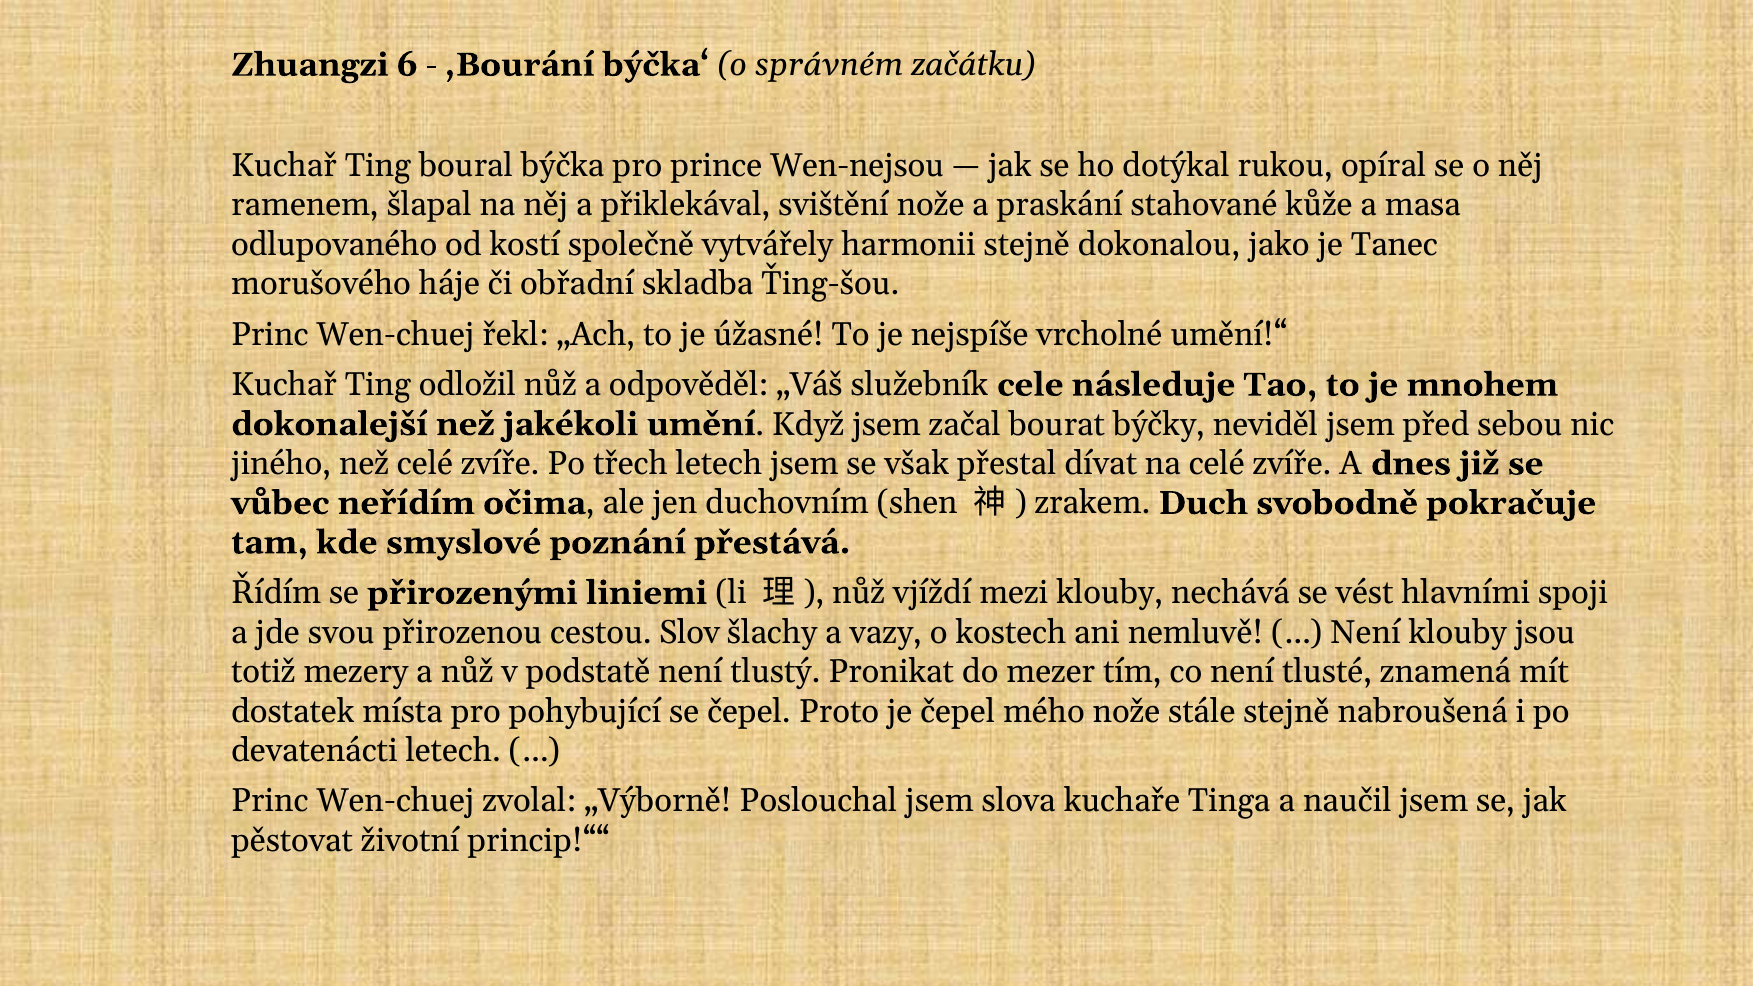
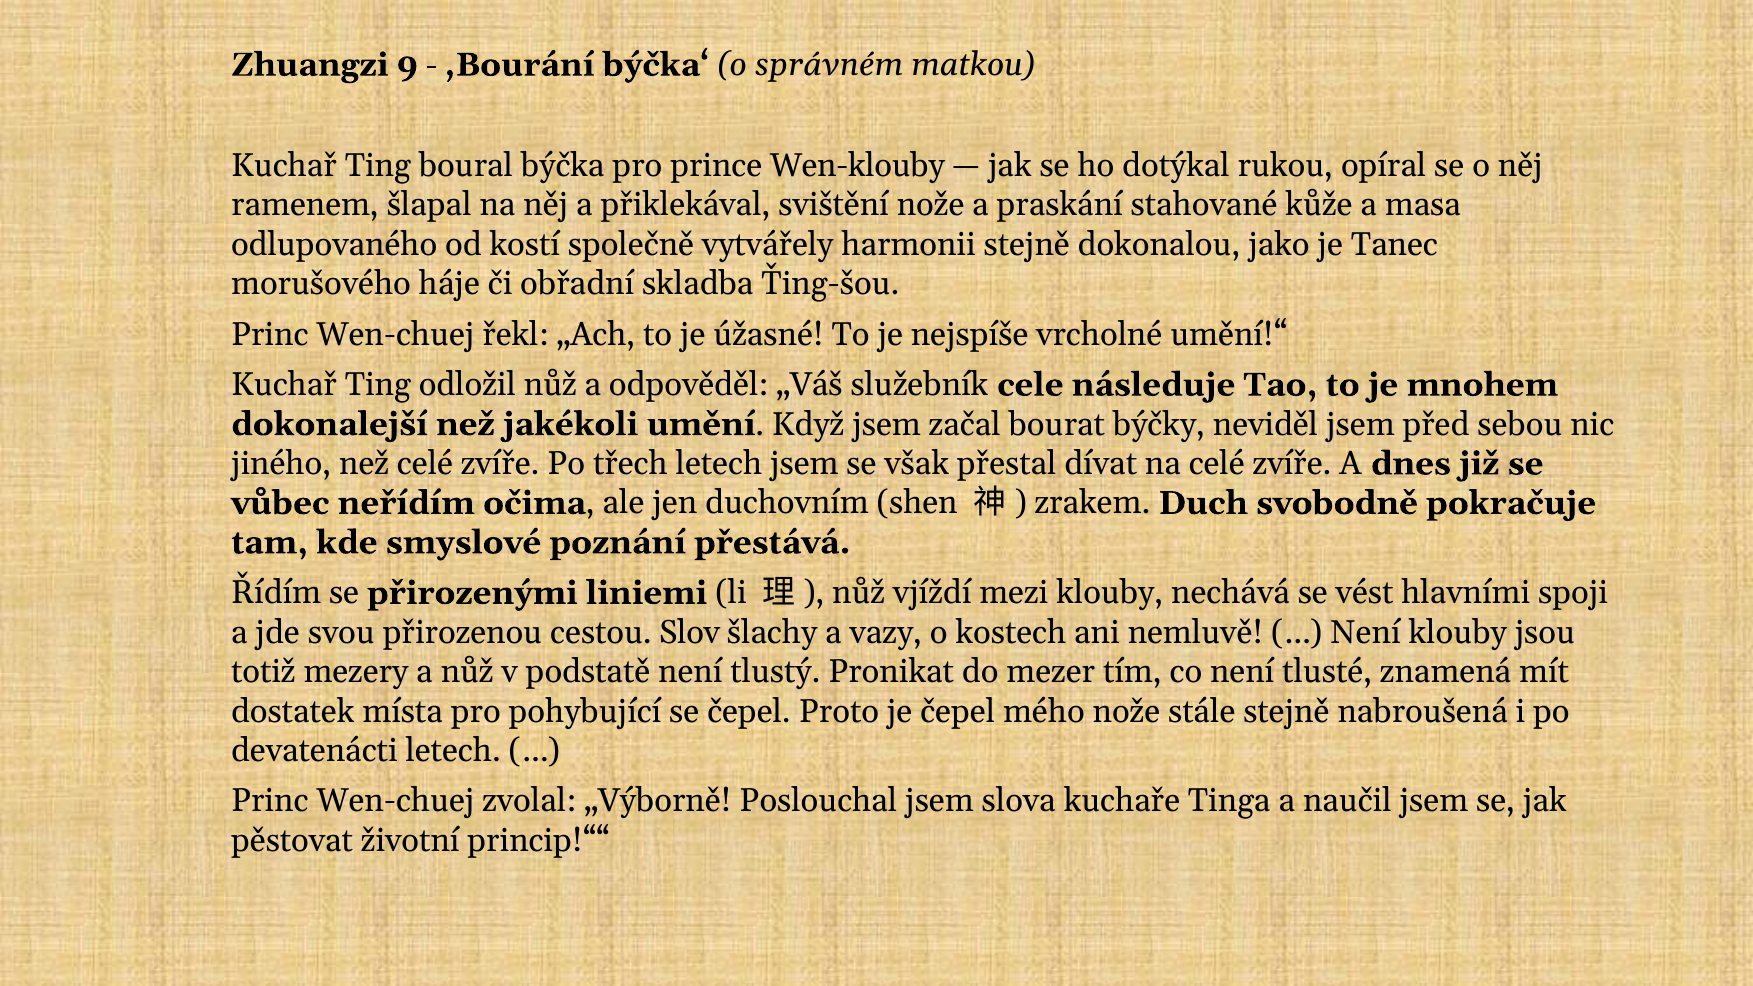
6: 6 -> 9 (407, 65)
začátku: začátku -> matkou (973, 65)
Wen-nejsou: Wen-nejsou -> Wen-klouby (857, 166)
